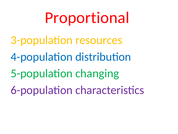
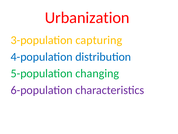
Proportional: Proportional -> Urbanization (87, 18)
resources: resources -> capturing (99, 40)
